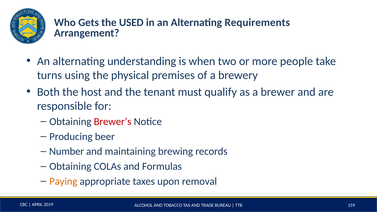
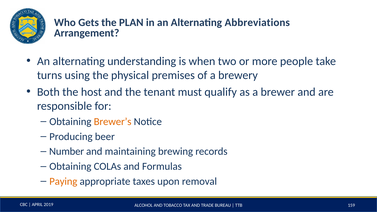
USED: USED -> PLAN (131, 22)
Requirements: Requirements -> Abbreviations (257, 22)
Brewer’s colour: red -> orange (113, 122)
